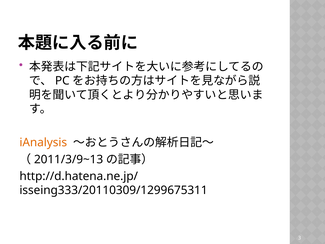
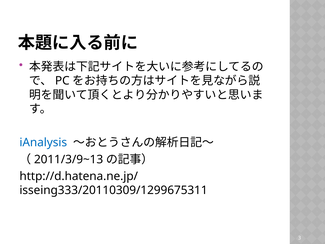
iAnalysis colour: orange -> blue (43, 142)
